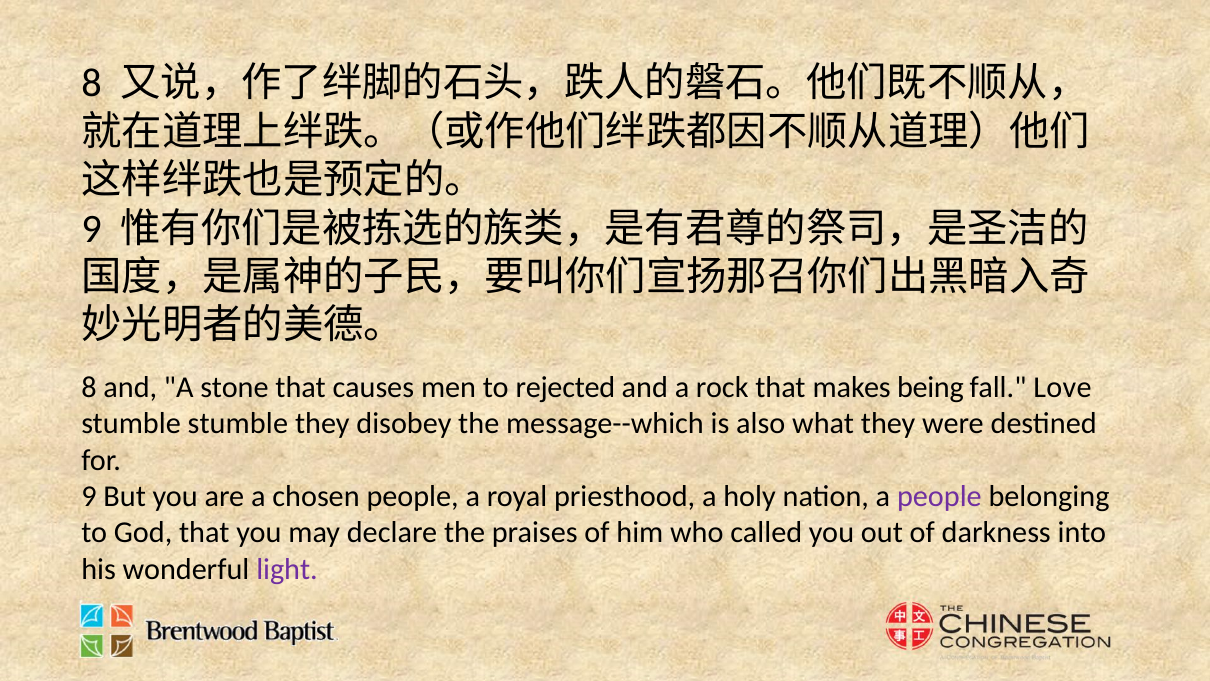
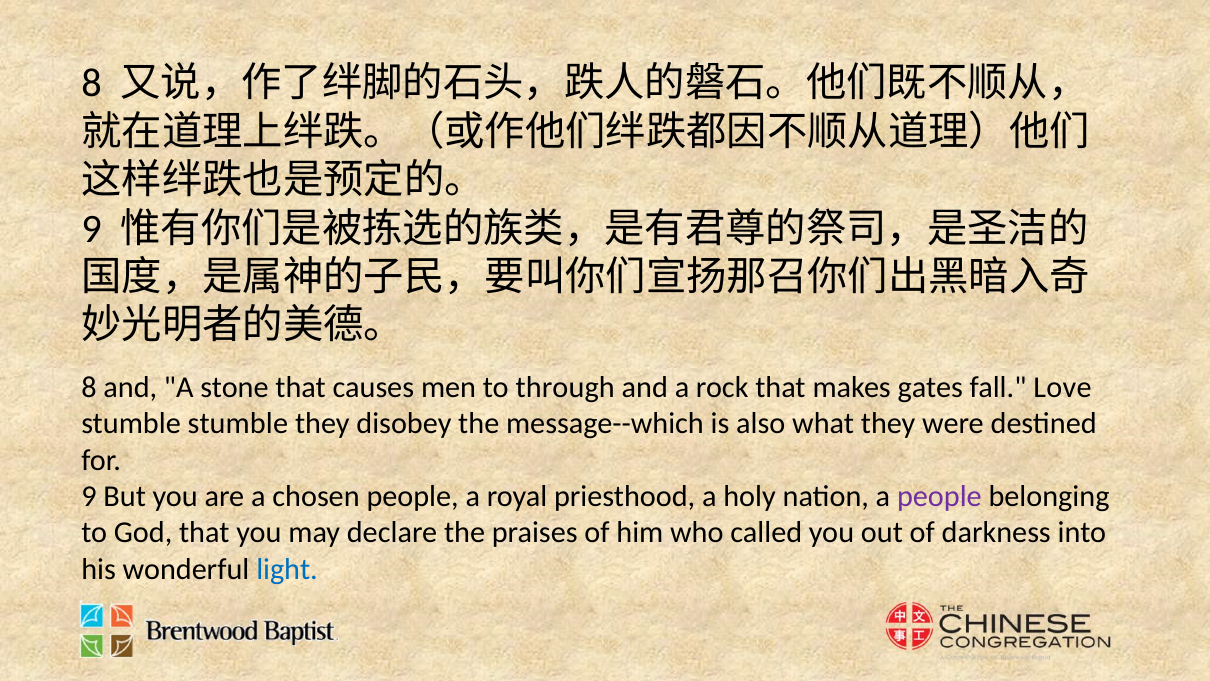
rejected: rejected -> through (565, 387)
being: being -> gates (930, 387)
light colour: purple -> blue (287, 569)
